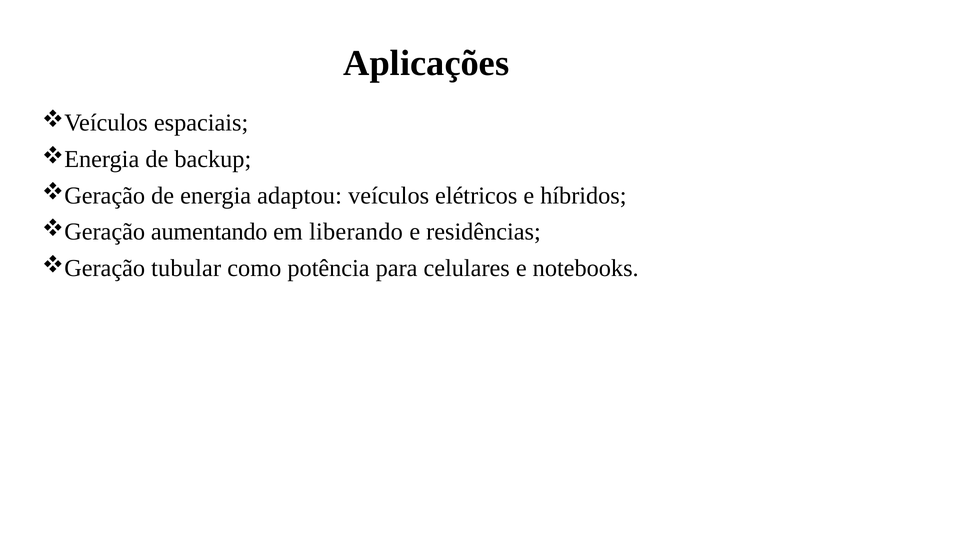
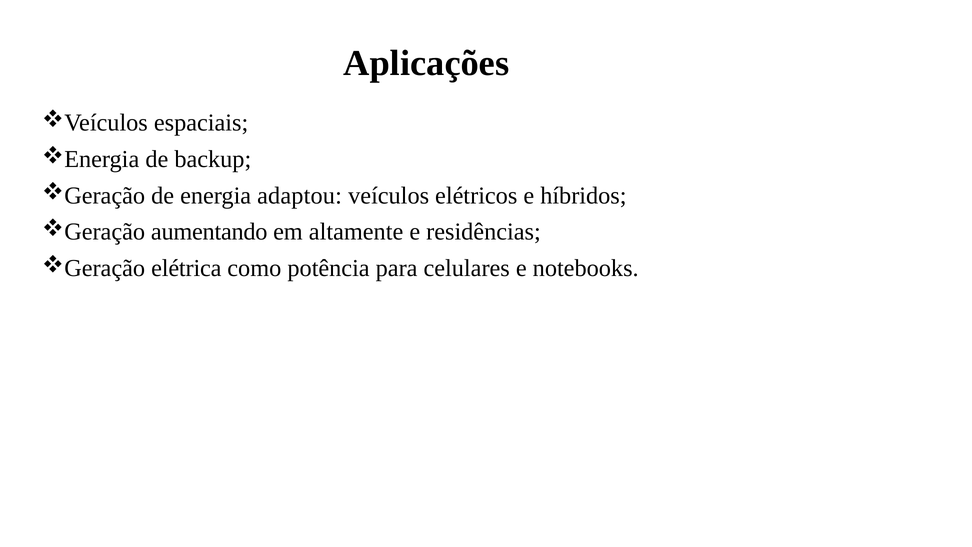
liberando: liberando -> altamente (356, 232)
tubular: tubular -> elétrica (186, 268)
